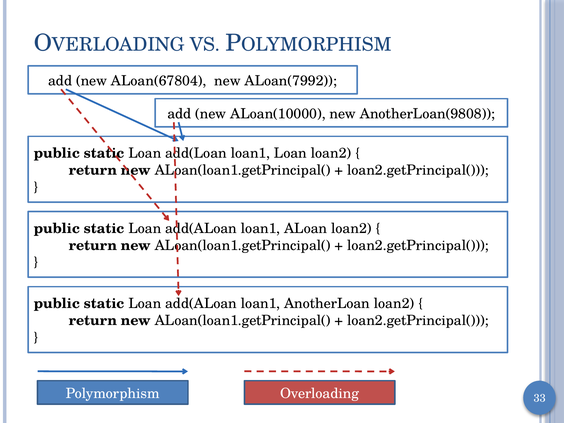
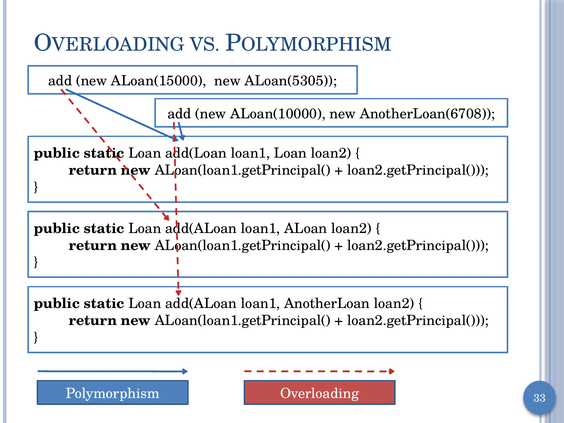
ALoan(67804: ALoan(67804 -> ALoan(15000 (159, 81)
ALoan(7992: ALoan(7992 -> ALoan(5305 (291, 81)
AnotherLoan(9808: AnotherLoan(9808 -> AnotherLoan(6708 (427, 114)
